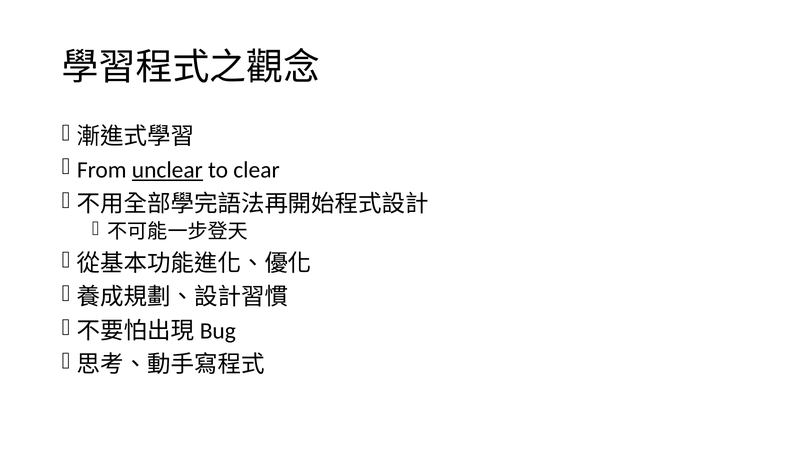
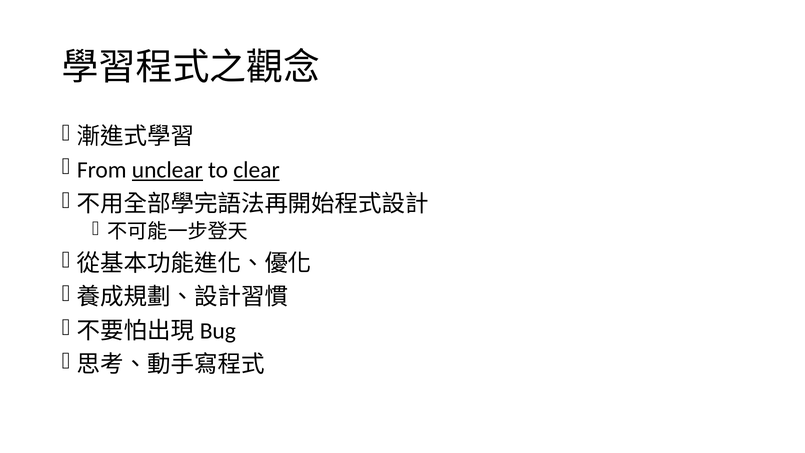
clear underline: none -> present (257, 170)
